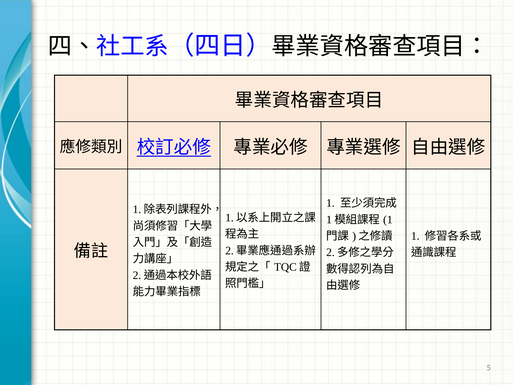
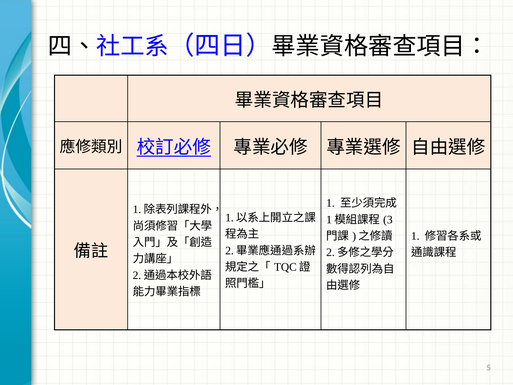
1: 1 -> 3 (388, 219)
